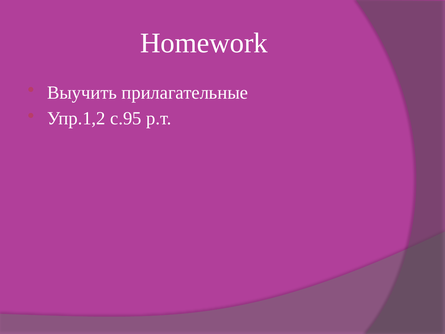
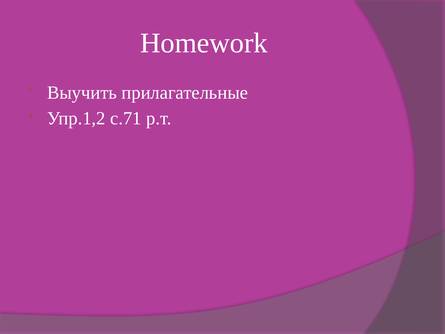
с.95: с.95 -> с.71 (126, 118)
